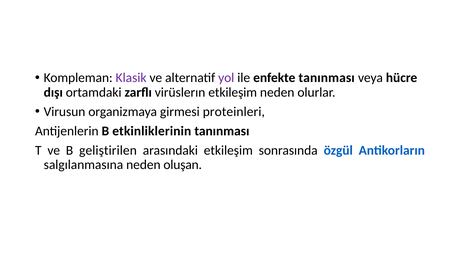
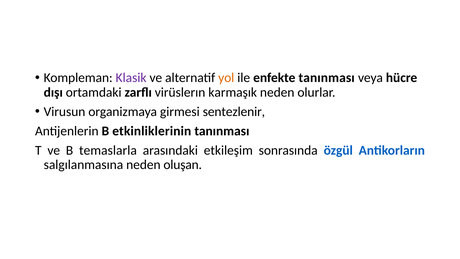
yol colour: purple -> orange (226, 78)
virüslerın etkileşim: etkileşim -> karmaşık (233, 92)
proteinleri: proteinleri -> sentezlenir (234, 112)
geliştirilen: geliştirilen -> temaslarla (108, 150)
